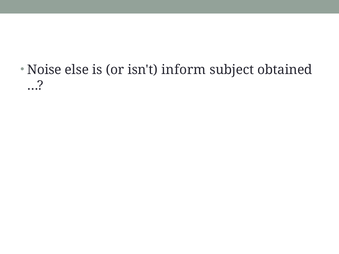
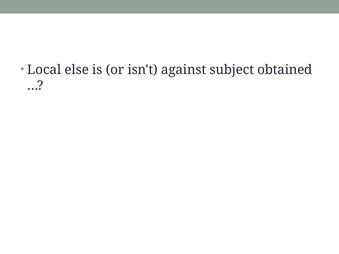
Noise: Noise -> Local (44, 70)
inform: inform -> against (184, 70)
